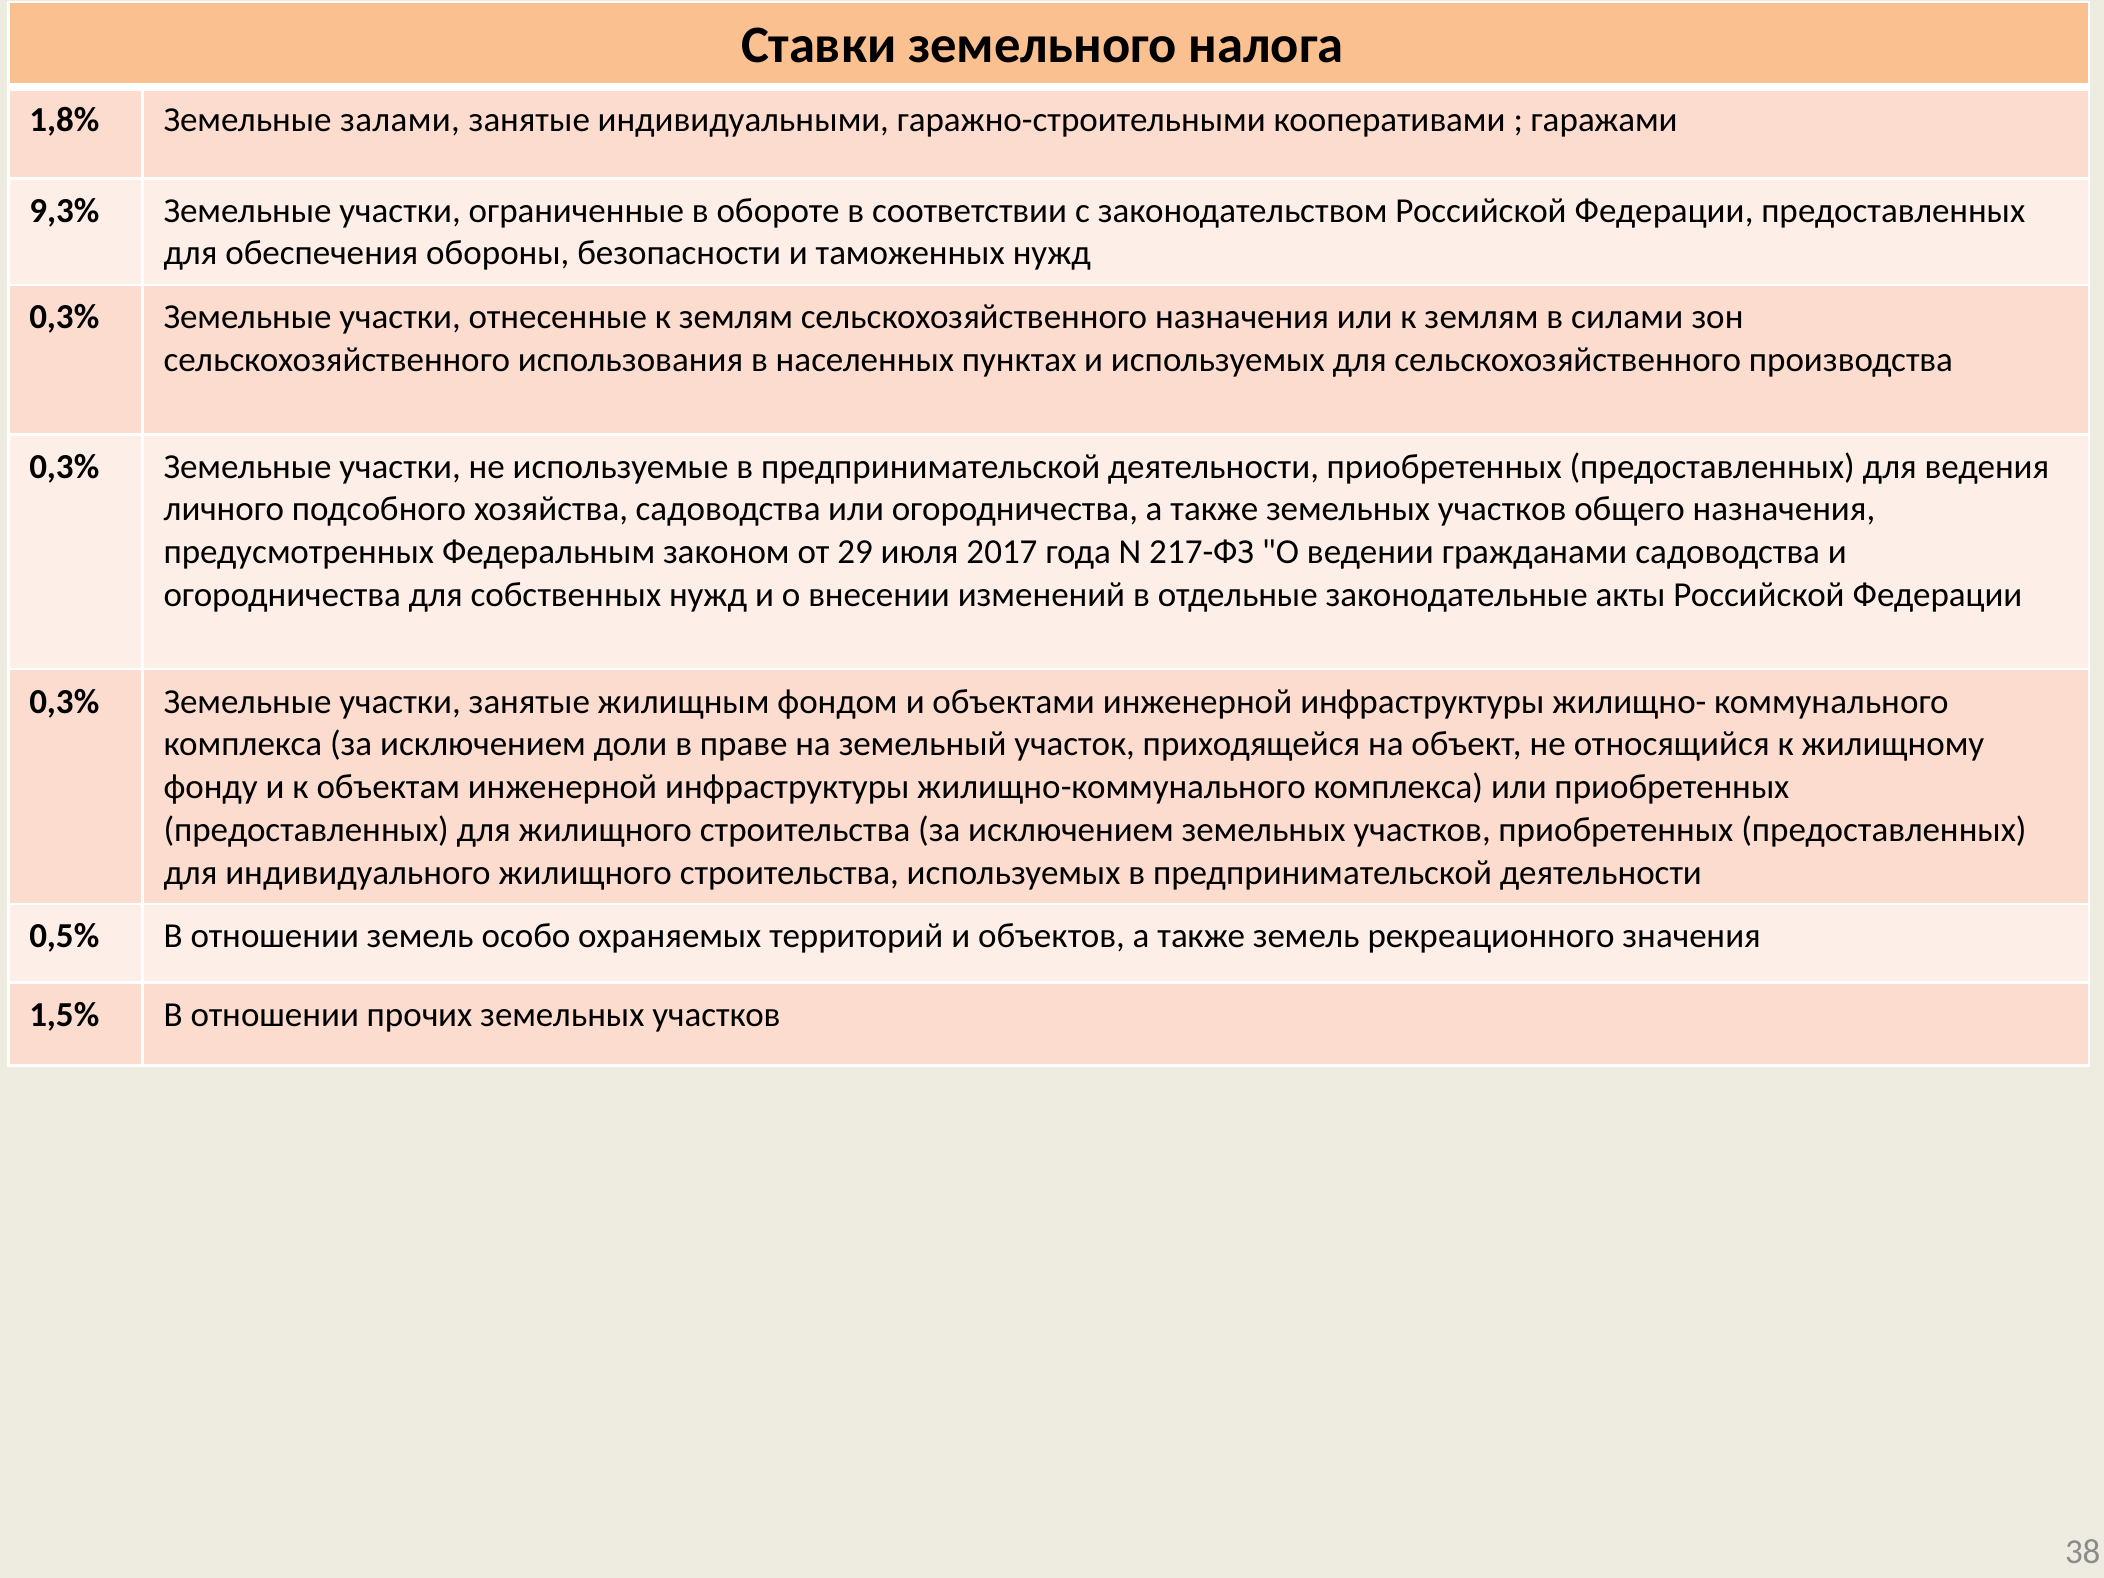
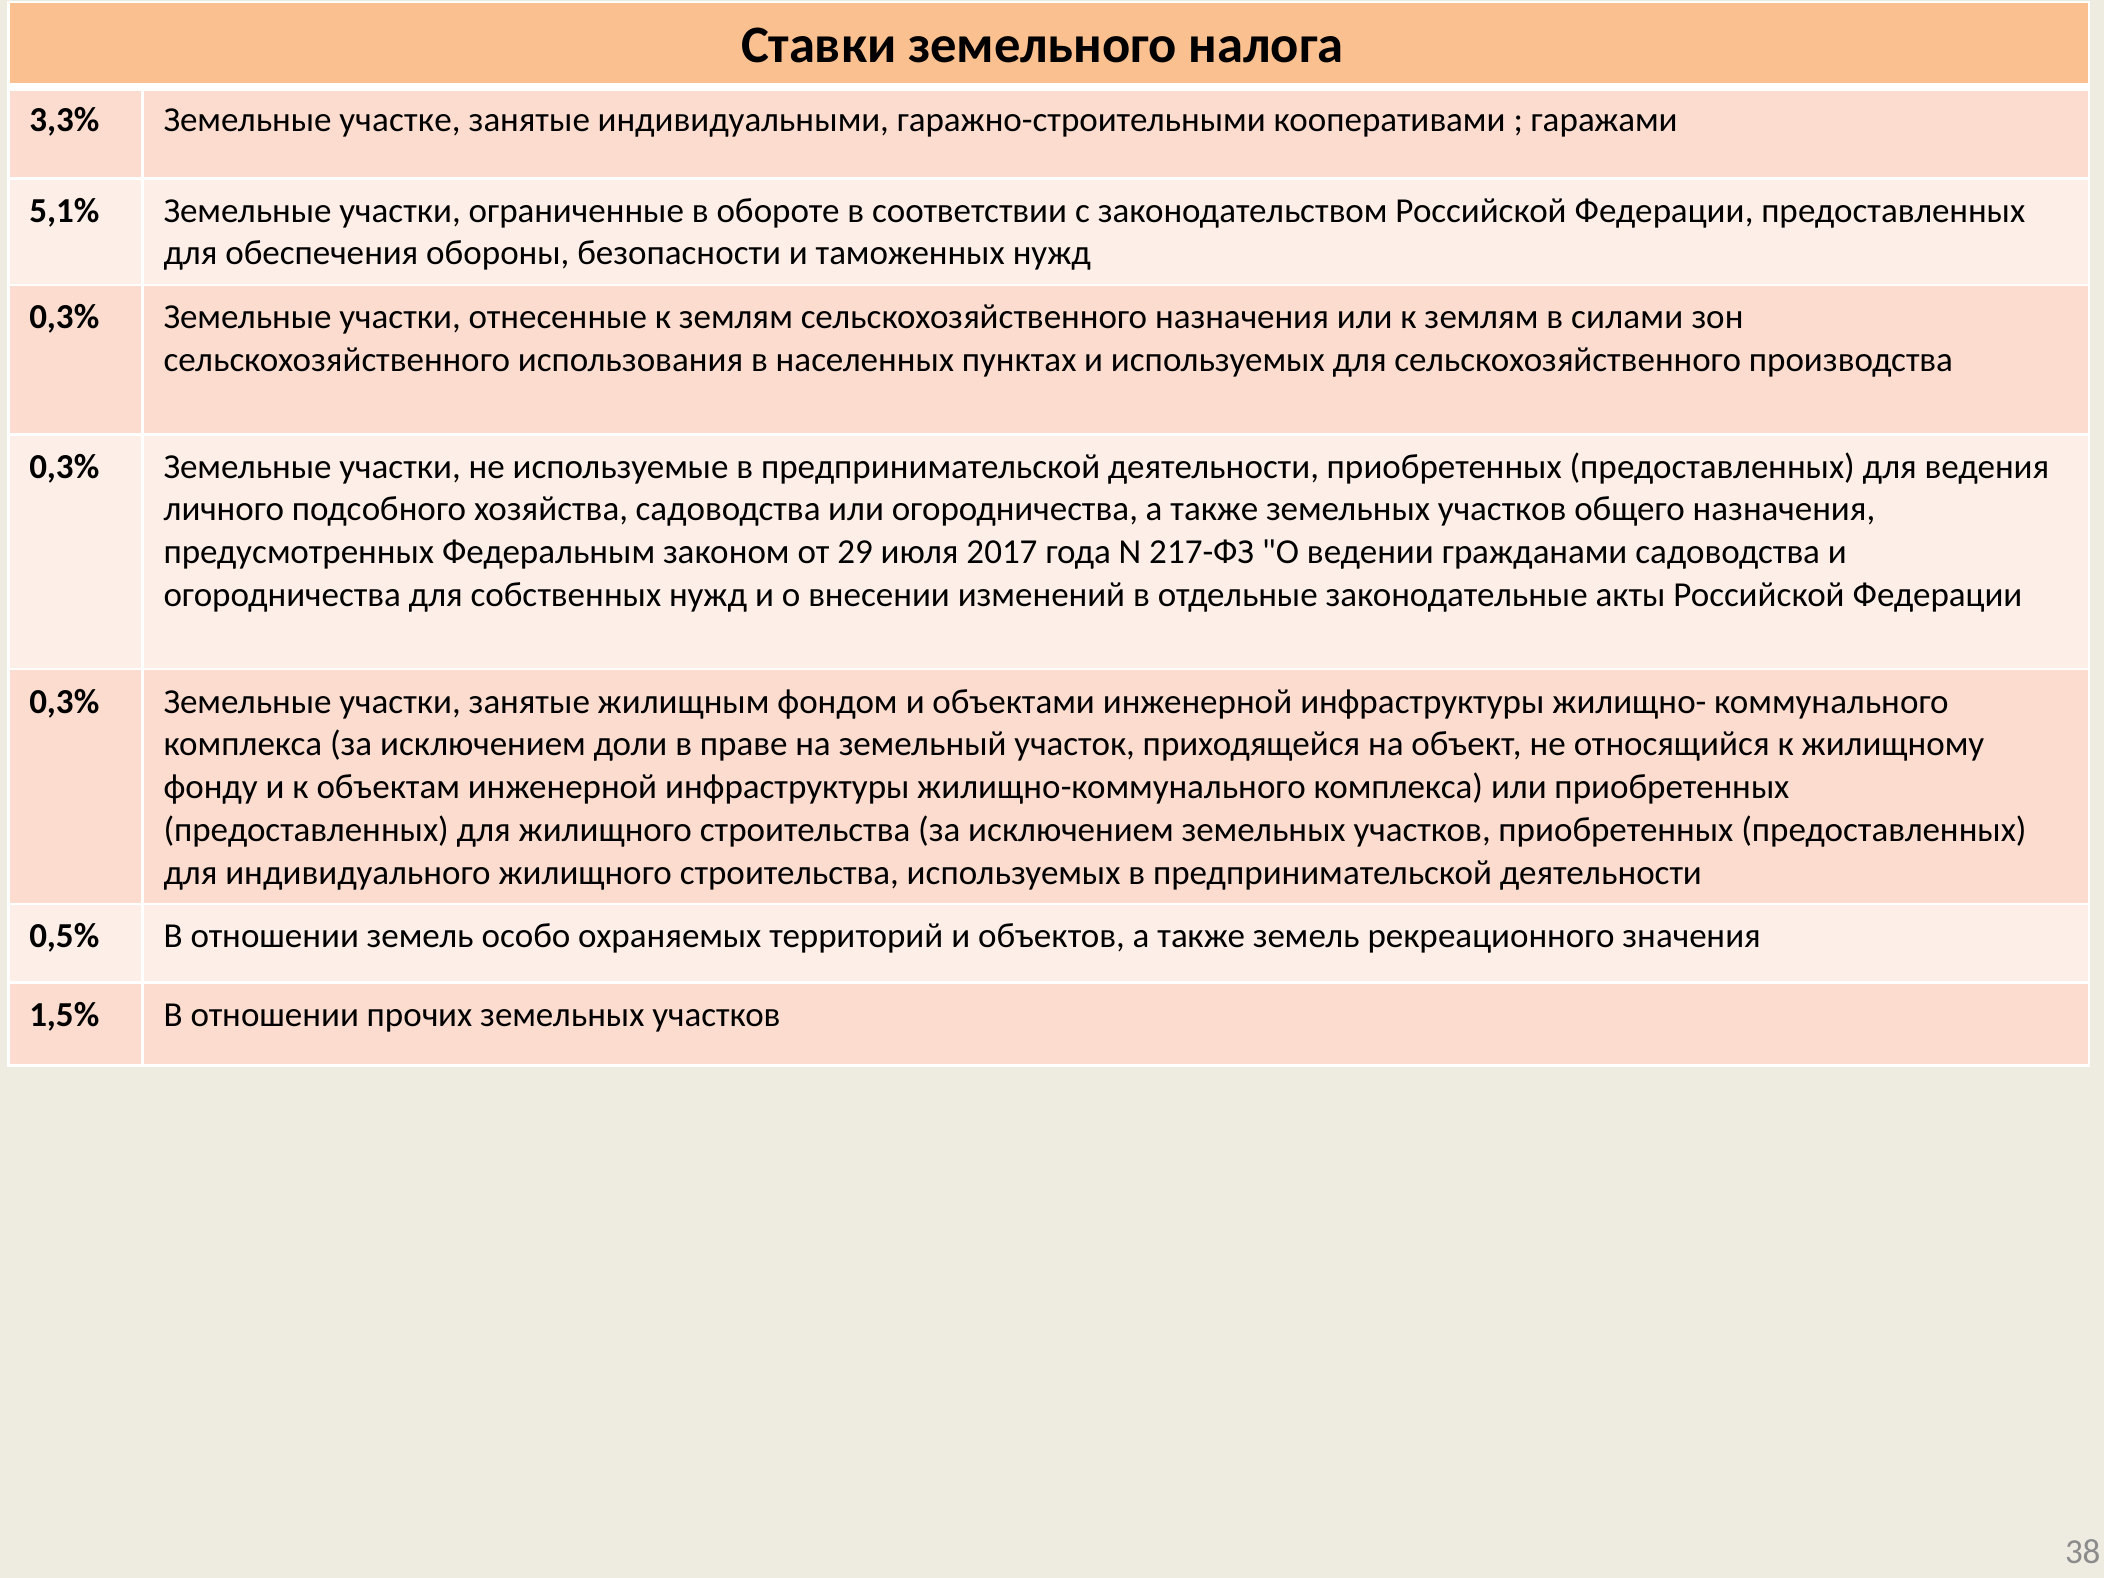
1,8%: 1,8% -> 3,3% (64, 120)
залами: залами -> участке (400, 120)
9,3%: 9,3% -> 5,1% (64, 211)
